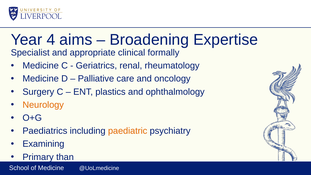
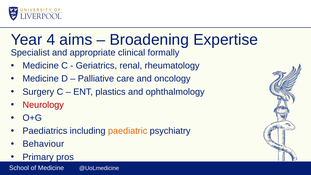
Neurology colour: orange -> red (43, 105)
Examining: Examining -> Behaviour (43, 144)
than: than -> pros (65, 157)
